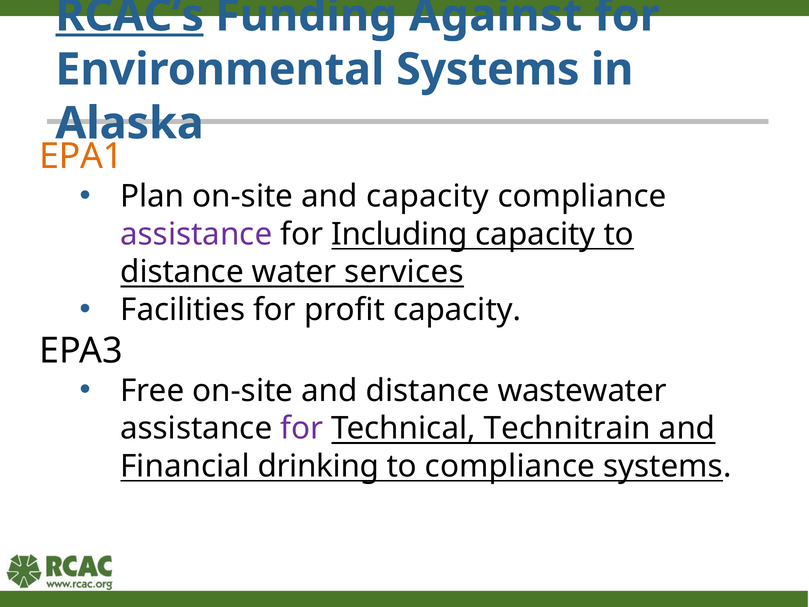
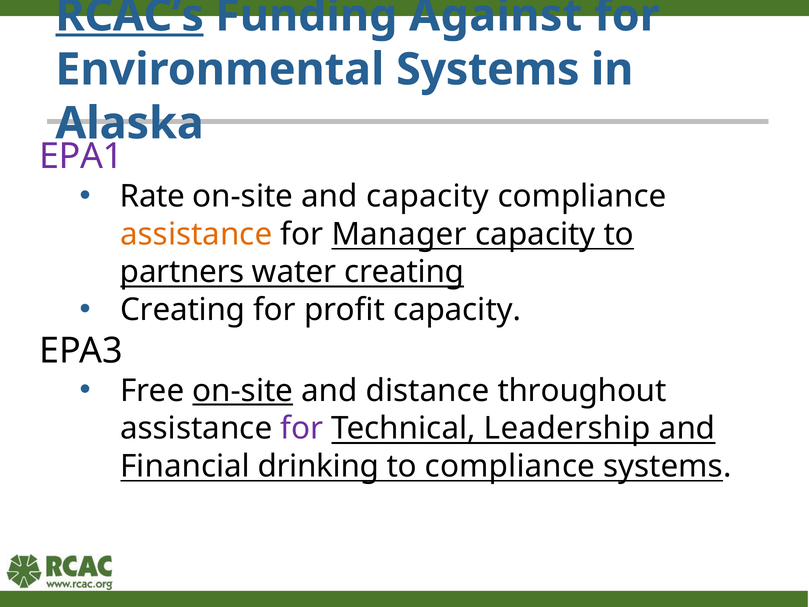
EPA1 colour: orange -> purple (81, 156)
Plan: Plan -> Rate (152, 196)
assistance colour: purple -> orange (196, 234)
Including: Including -> Manager (399, 234)
distance: distance -> partners (182, 272)
water services: services -> creating (404, 272)
Facilities: Facilities -> Creating (183, 310)
on-site underline: none -> present (243, 391)
wastewater: wastewater -> throughout (582, 391)
Technitrain: Technitrain -> Leadership (567, 428)
